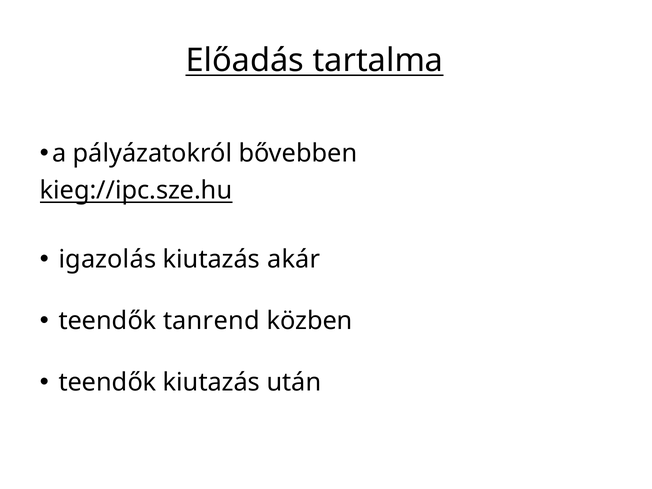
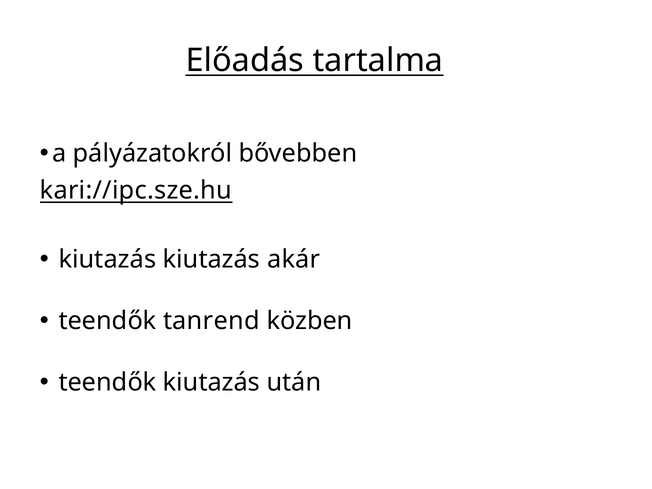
kieg://ipc.sze.hu: kieg://ipc.sze.hu -> kari://ipc.sze.hu (136, 191)
igazolás: igazolás -> kiutazás (107, 260)
